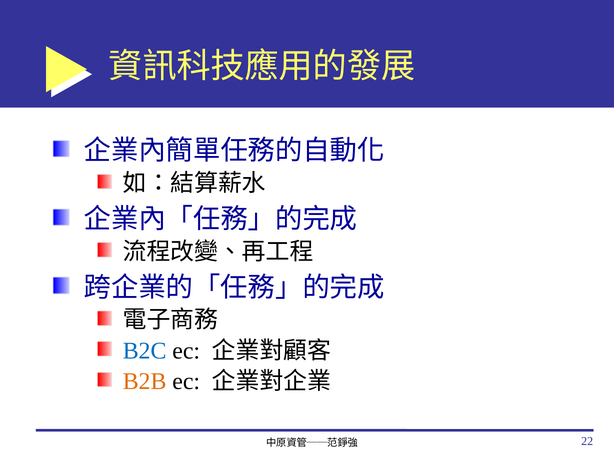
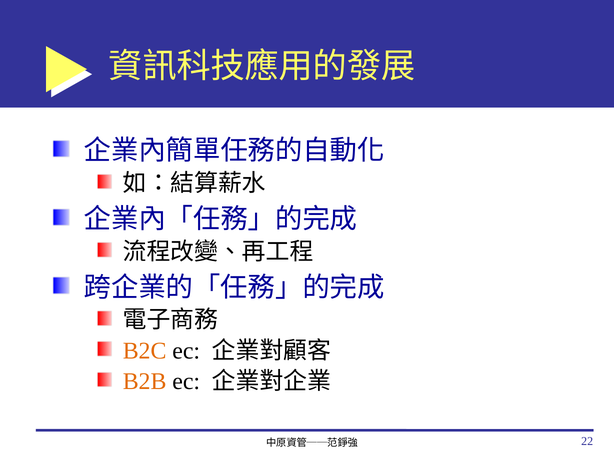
B2C colour: blue -> orange (145, 350)
